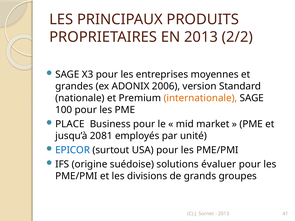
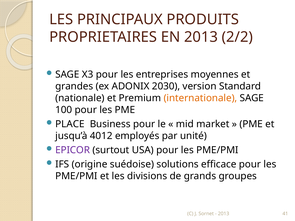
2006: 2006 -> 2030 (166, 86)
2081: 2081 -> 4012 (101, 136)
EPICOR colour: blue -> purple (73, 150)
évaluer: évaluer -> efficace (219, 165)
